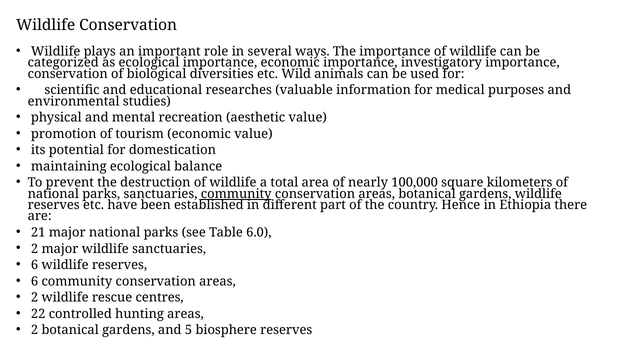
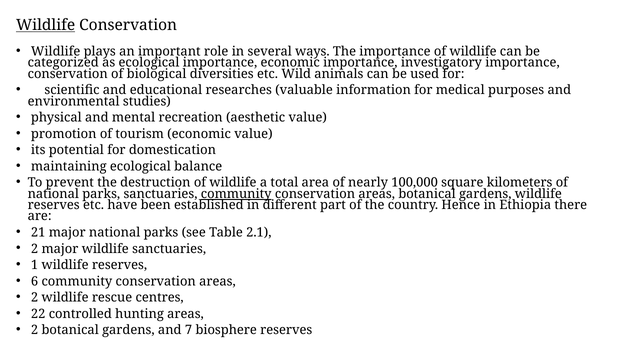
Wildlife underline: none -> present (46, 25)
6.0: 6.0 -> 2.1 (259, 233)
6: 6 -> 1 (35, 265)
5: 5 -> 7 (189, 330)
